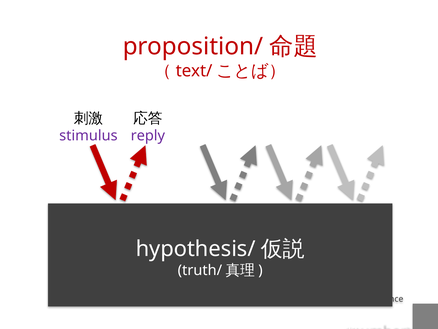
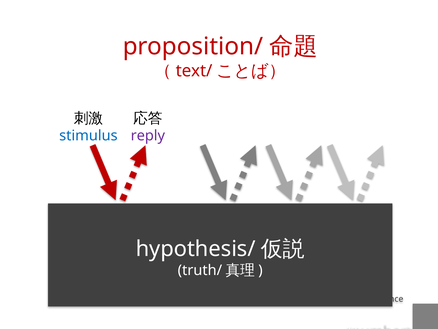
stimulus colour: purple -> blue (88, 136)
